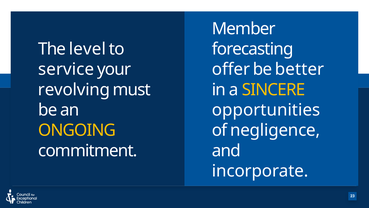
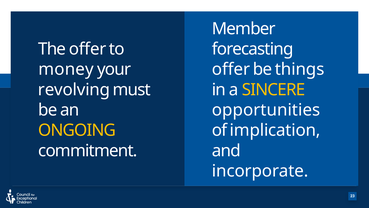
The level: level -> offer (88, 49)
service: service -> money (66, 69)
better: better -> things (300, 69)
negligence: negligence -> implication (275, 130)
